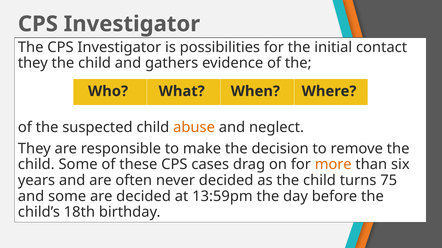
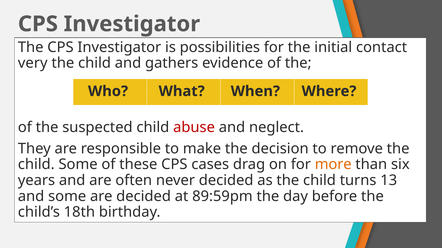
they: they -> very (33, 63)
abuse colour: orange -> red (194, 128)
75: 75 -> 13 (389, 181)
13:59pm: 13:59pm -> 89:59pm (222, 197)
